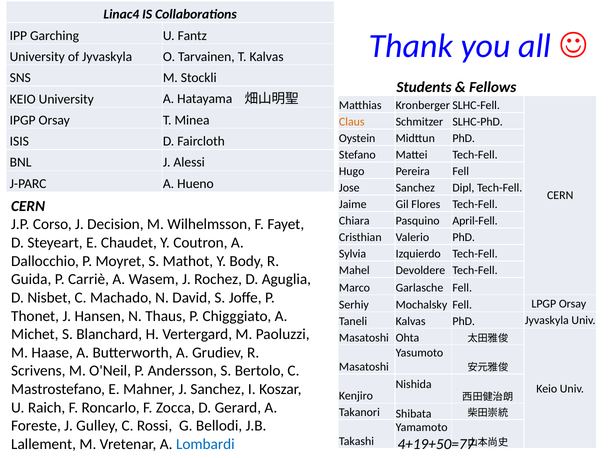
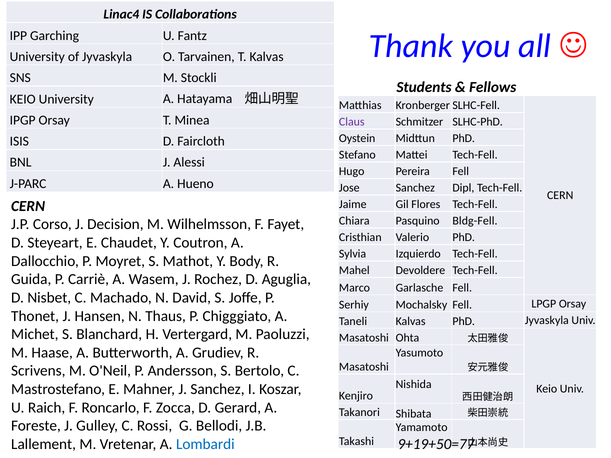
Claus colour: orange -> purple (352, 122)
April-Fell: April-Fell -> Bldg-Fell (475, 221)
4+19+50=77: 4+19+50=77 -> 9+19+50=77 (436, 444)
